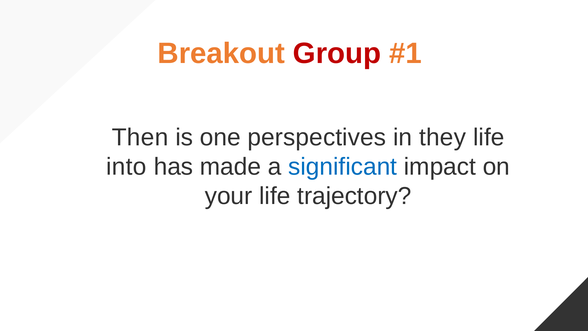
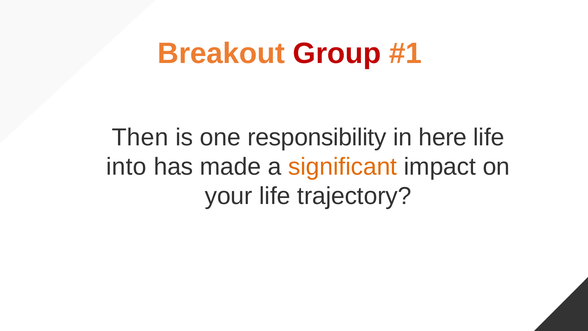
perspectives: perspectives -> responsibility (317, 137)
they: they -> here (443, 137)
significant colour: blue -> orange (343, 167)
